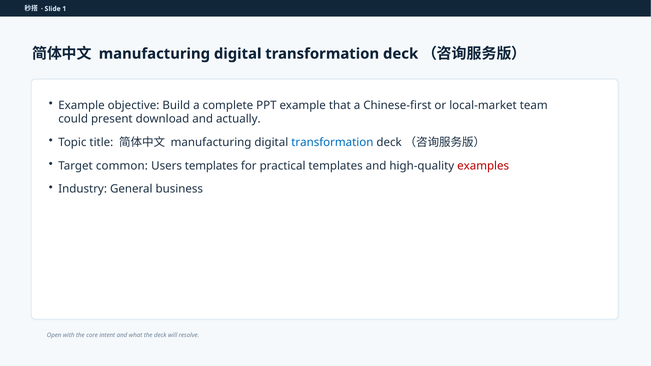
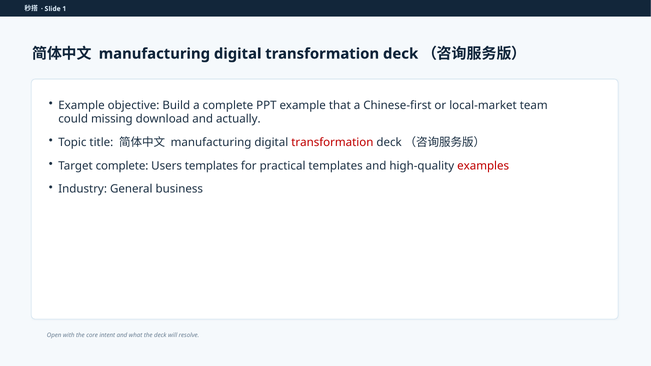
present: present -> missing (112, 119)
transformation colour: blue -> red (332, 143)
Target common: common -> complete (122, 166)
